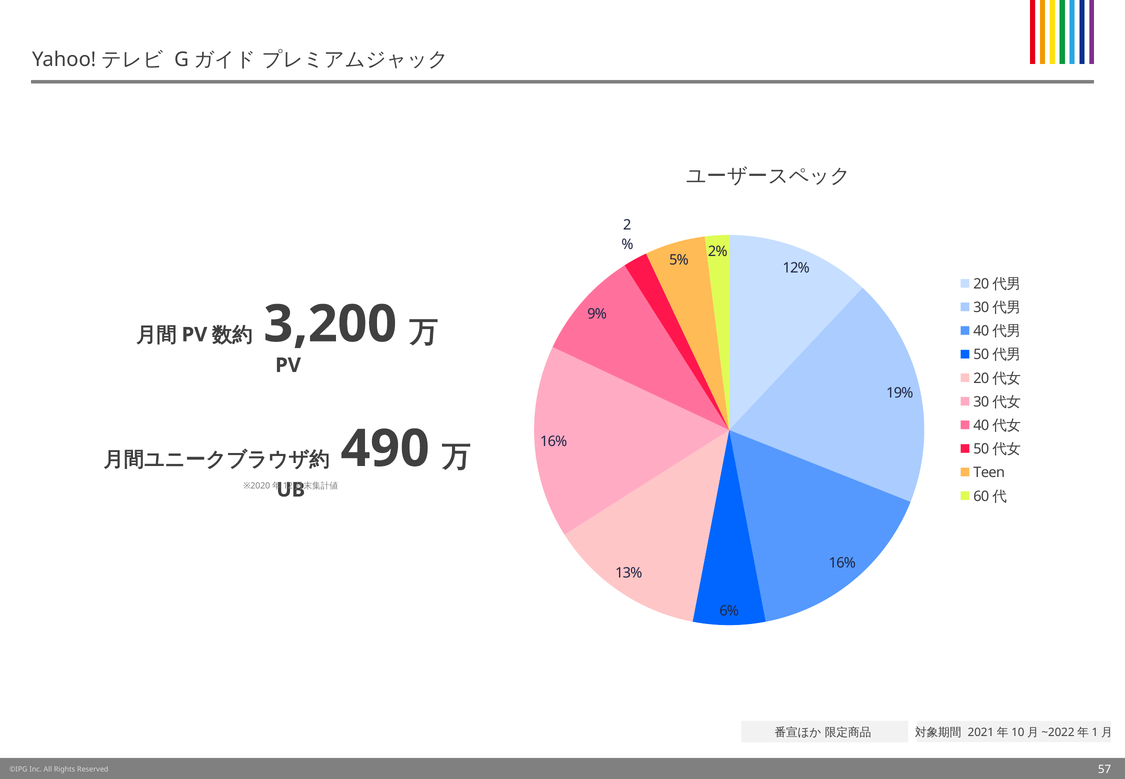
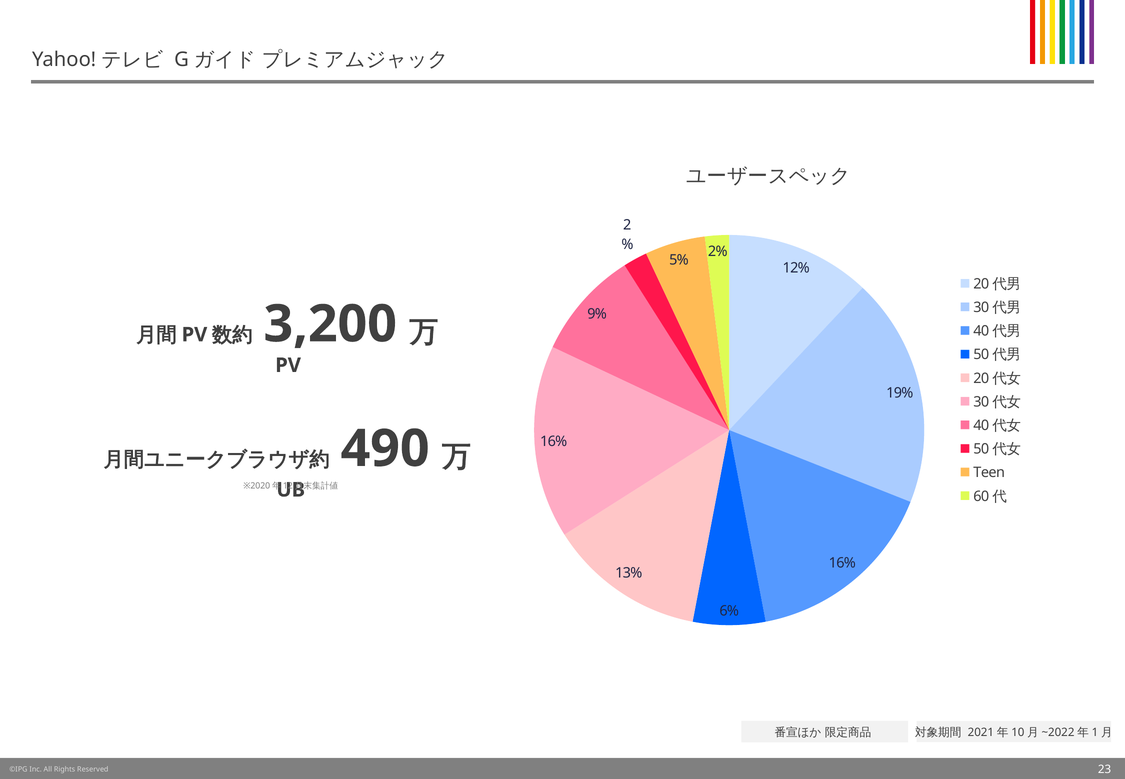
57: 57 -> 23 (1105, 769)
